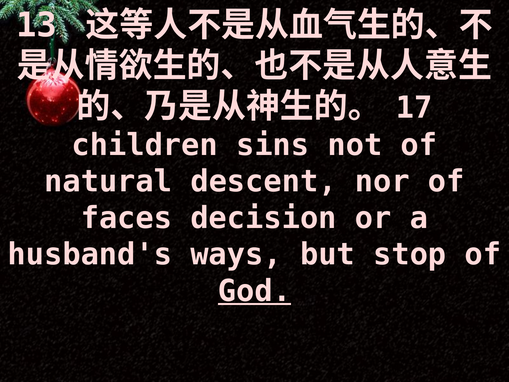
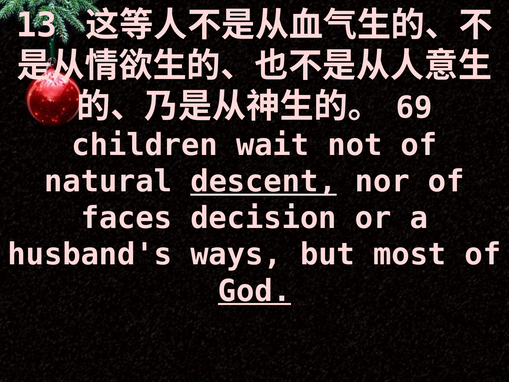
17: 17 -> 69 (414, 108)
sins: sins -> wait (273, 145)
descent underline: none -> present (264, 181)
stop: stop -> most (410, 254)
